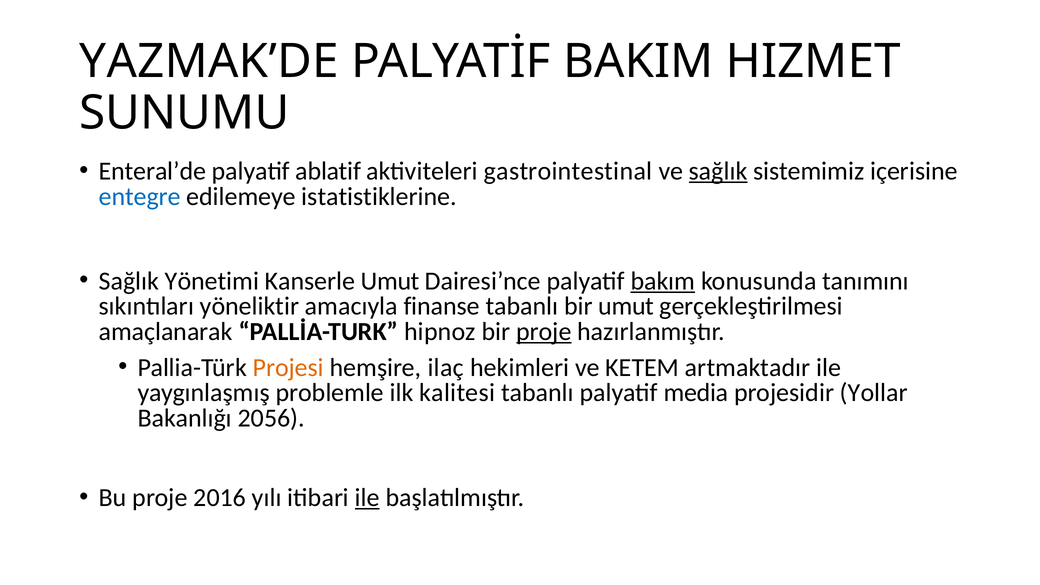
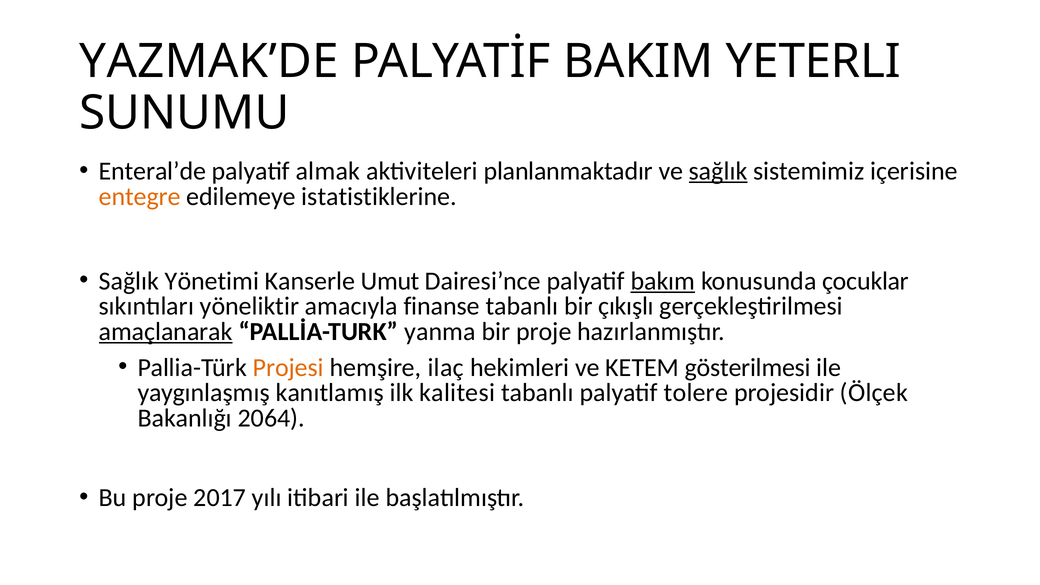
HIZMET: HIZMET -> YETERLI (813, 62)
ablatif: ablatif -> almak (328, 171)
gastrointestinal: gastrointestinal -> planlanmaktadır (568, 171)
entegre colour: blue -> orange (140, 197)
tanımını: tanımını -> çocuklar (866, 281)
bir umut: umut -> çıkışlı (626, 306)
amaçlanarak underline: none -> present (166, 332)
hipnoz: hipnoz -> yanma (440, 332)
proje underline: present -> none (544, 332)
artmaktadır: artmaktadır -> gösterilmesi (748, 368)
problemle: problemle -> kanıtlamış (330, 393)
media: media -> tolere (696, 393)
Yollar: Yollar -> Ölçek (874, 393)
2056: 2056 -> 2064 (271, 418)
2016: 2016 -> 2017 (220, 498)
ile underline: present -> none (367, 498)
